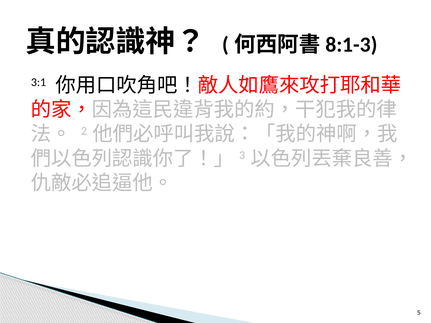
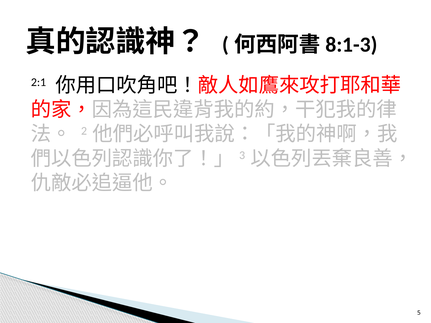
3:1: 3:1 -> 2:1 (39, 82)
